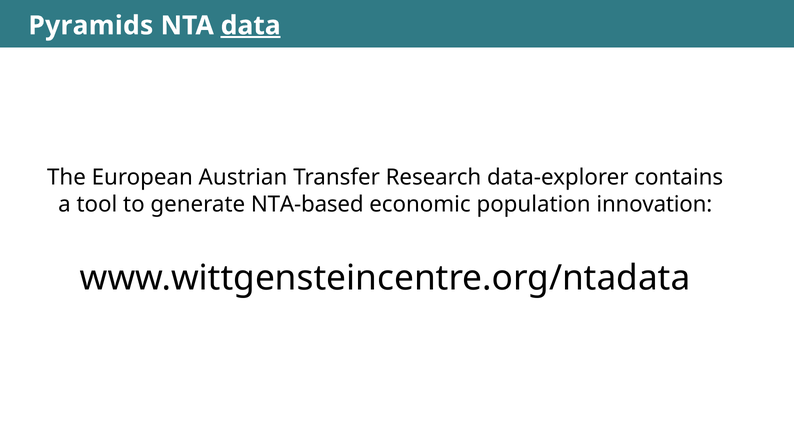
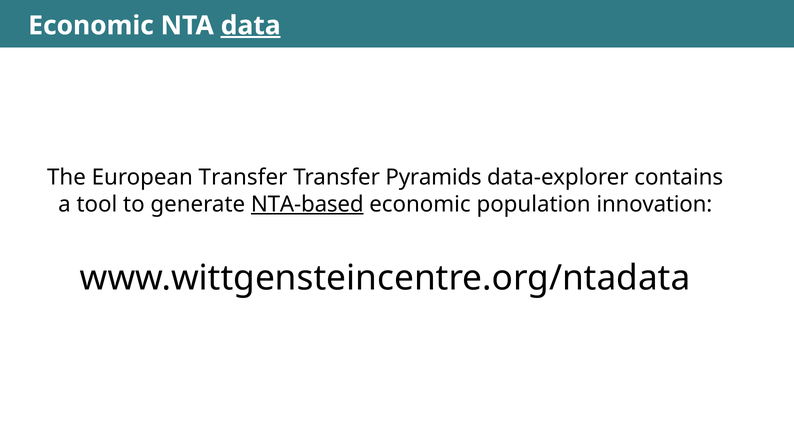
Pyramids: Pyramids -> Economic (91, 26)
European Austrian: Austrian -> Transfer (243, 177)
Research: Research -> Pyramids (434, 177)
NTA-based underline: none -> present (307, 204)
